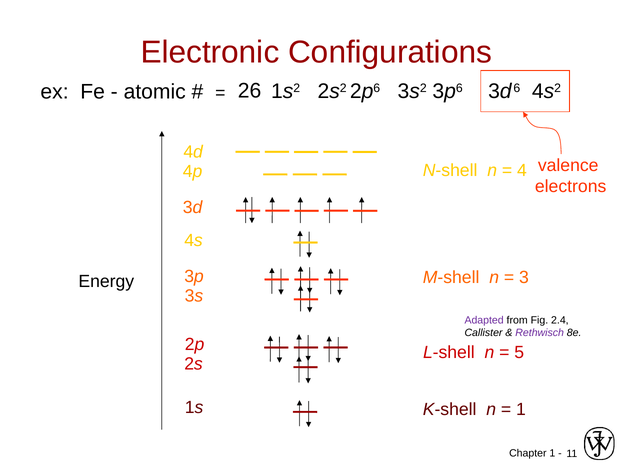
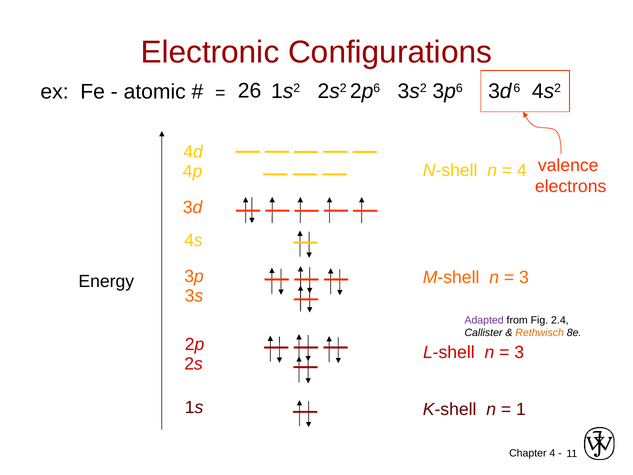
Rethwisch colour: purple -> orange (540, 333)
5: 5 -> 3 (519, 352)
1: 1 -> 4 (552, 453)
